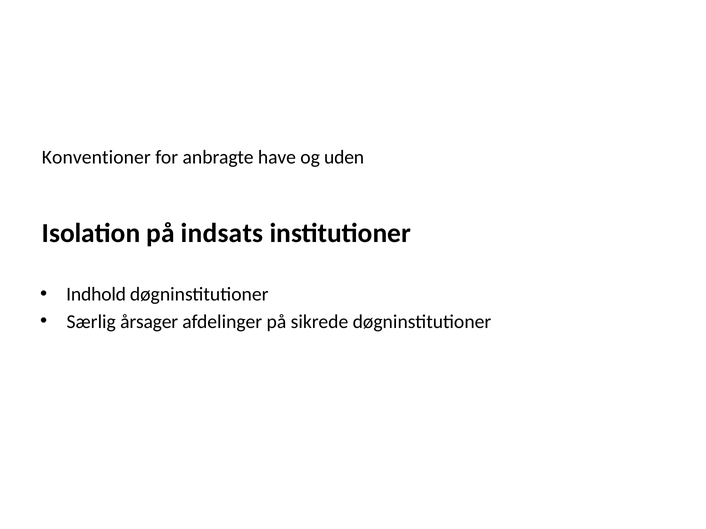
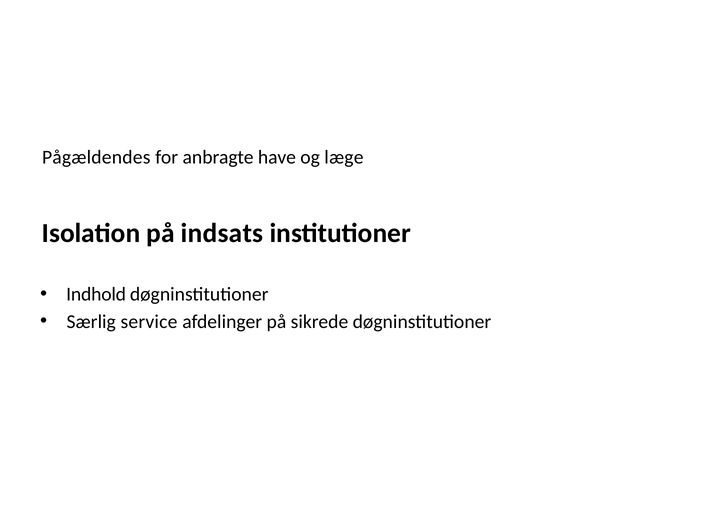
Konventioner: Konventioner -> Pågældendes (96, 157)
uden: uden -> læge (344, 157)
årsager: årsager -> service (149, 322)
